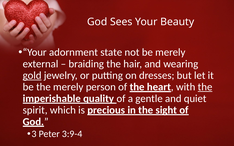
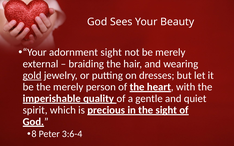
adornment state: state -> sight (111, 52)
the underline: present -> none (205, 87)
3: 3 -> 8 (34, 134)
3:9-4: 3:9-4 -> 3:6-4 (72, 134)
